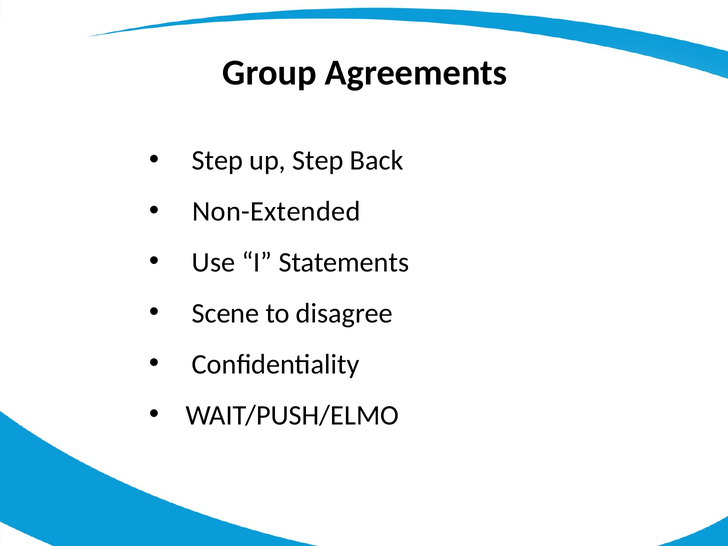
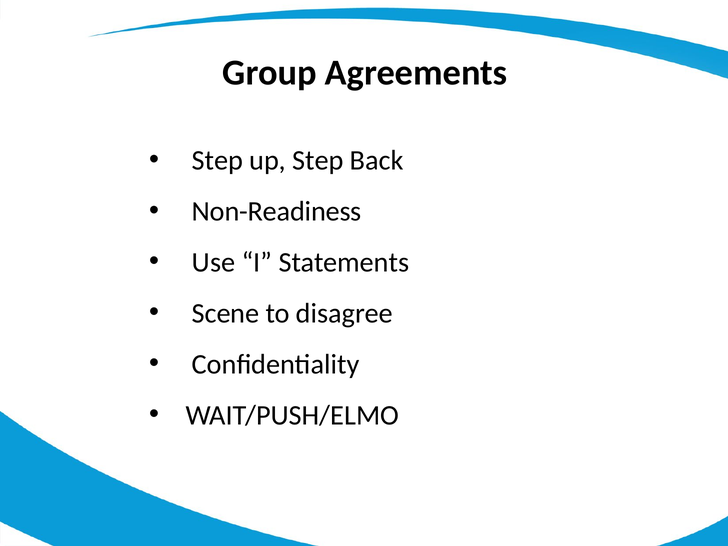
Non-Extended: Non-Extended -> Non-Readiness (277, 211)
